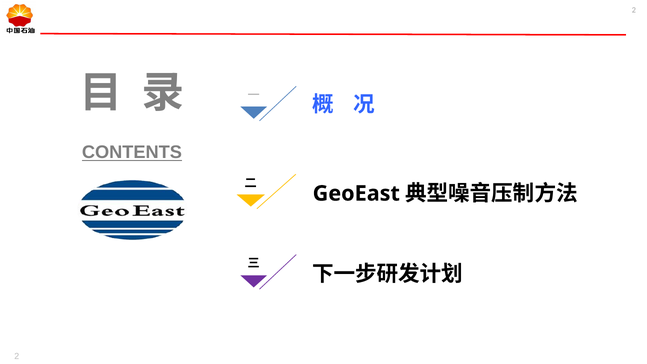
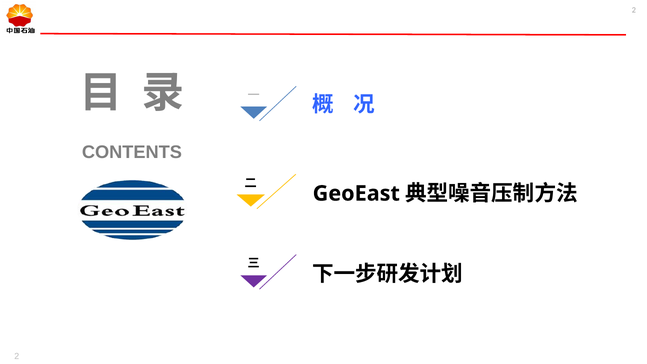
CONTENTS underline: present -> none (132, 152)
